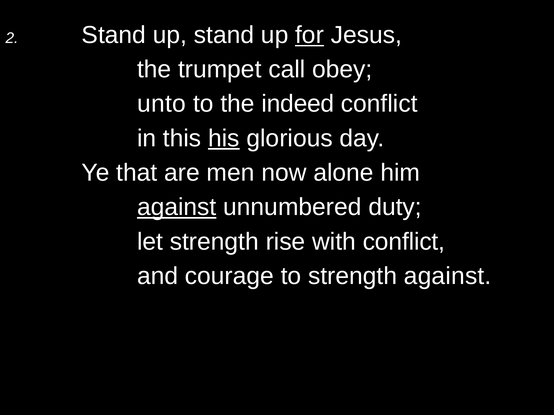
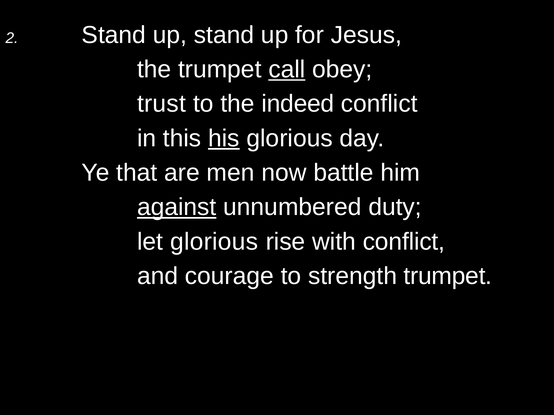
for underline: present -> none (310, 35)
call underline: none -> present (287, 70)
unto: unto -> trust (161, 104)
alone: alone -> battle (343, 173)
let strength: strength -> glorious (214, 242)
strength against: against -> trumpet (448, 276)
